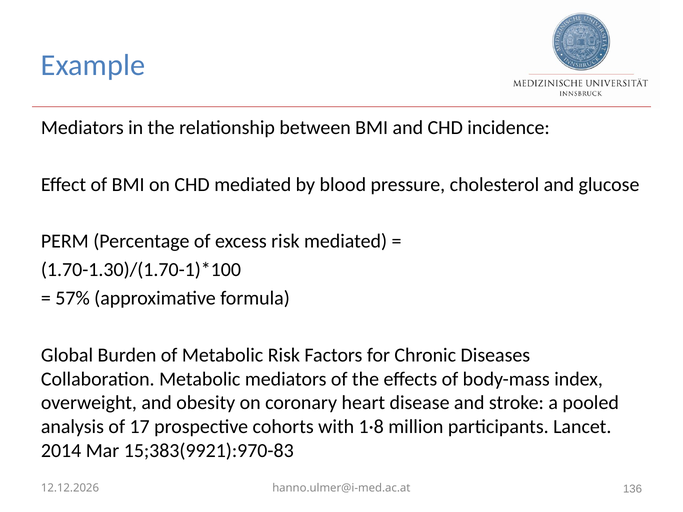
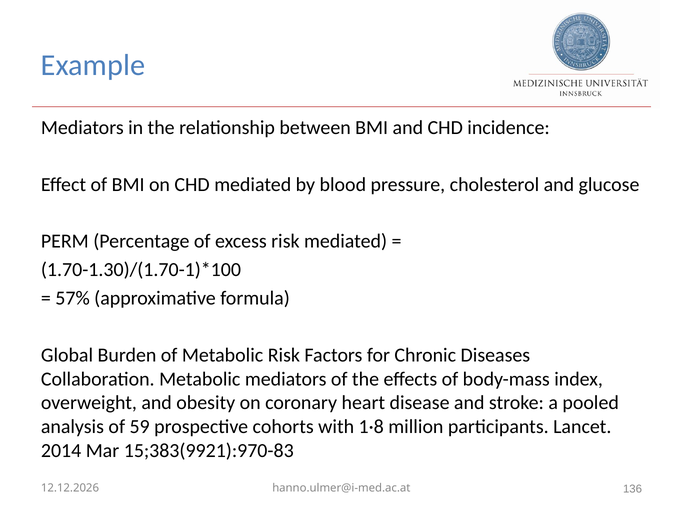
17: 17 -> 59 (140, 427)
